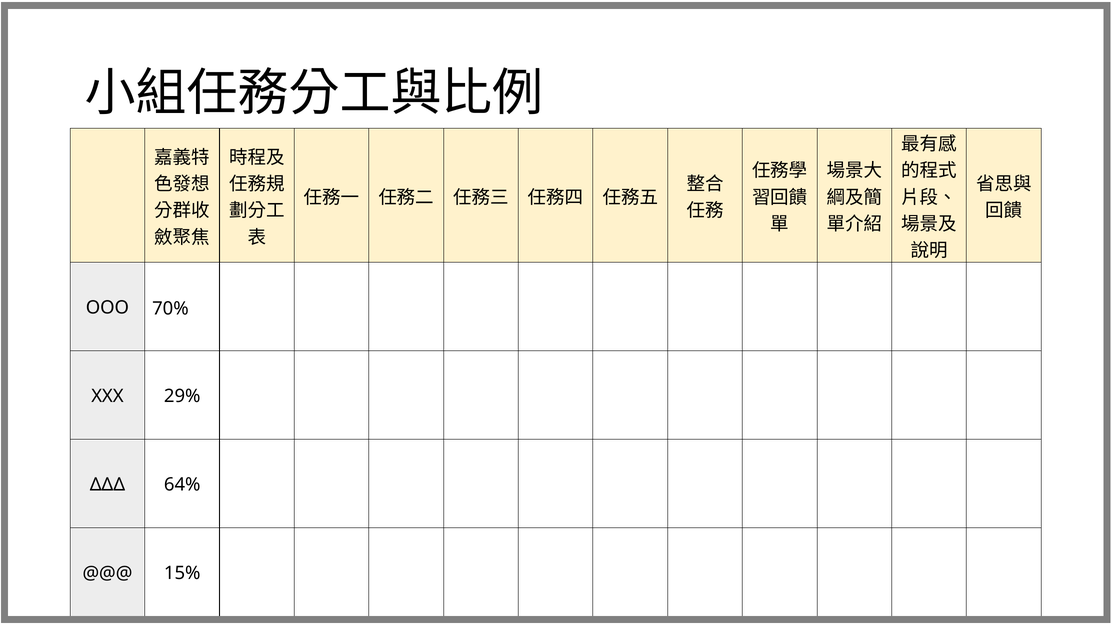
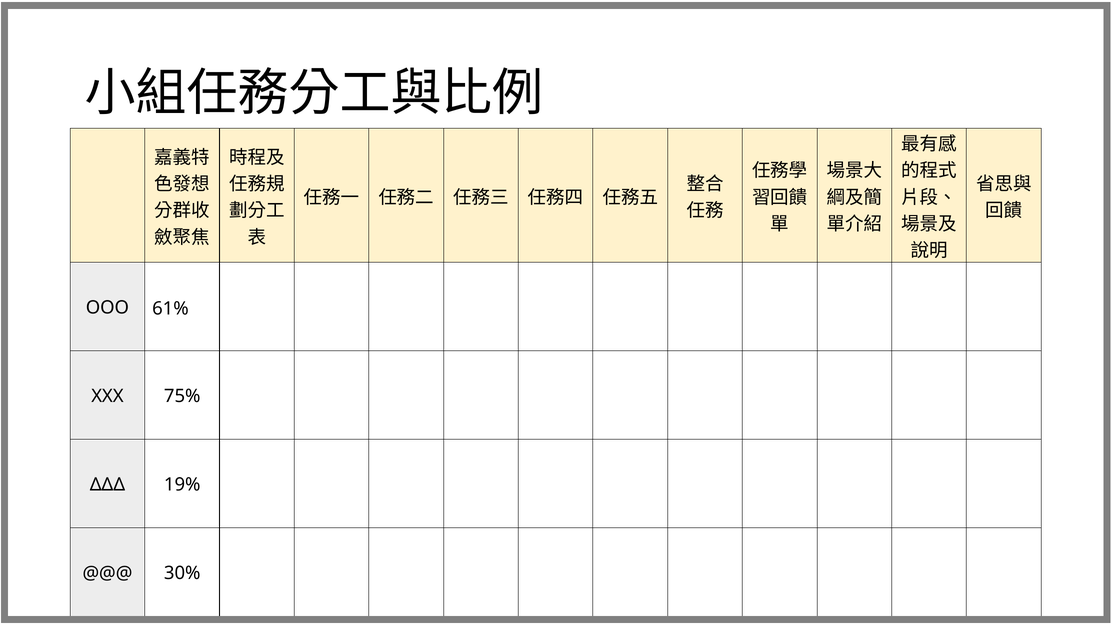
70%: 70% -> 61% (170, 309)
29%: 29% -> 75% (182, 397)
64%: 64% -> 19% (182, 485)
15%: 15% -> 30% (182, 574)
